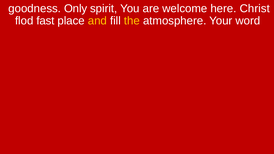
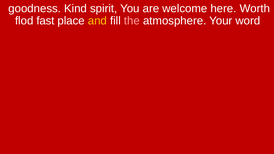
Only: Only -> Kind (76, 8)
Christ: Christ -> Worth (255, 8)
the colour: yellow -> pink (132, 21)
